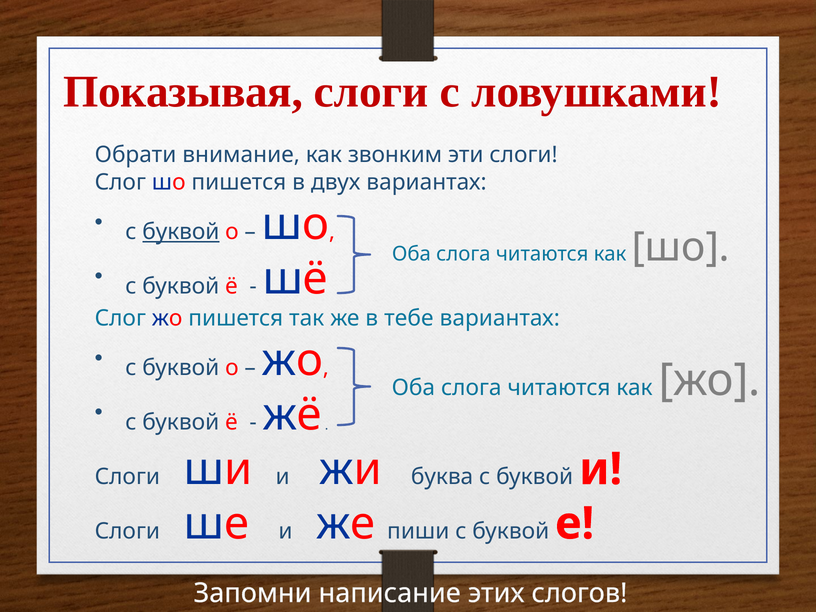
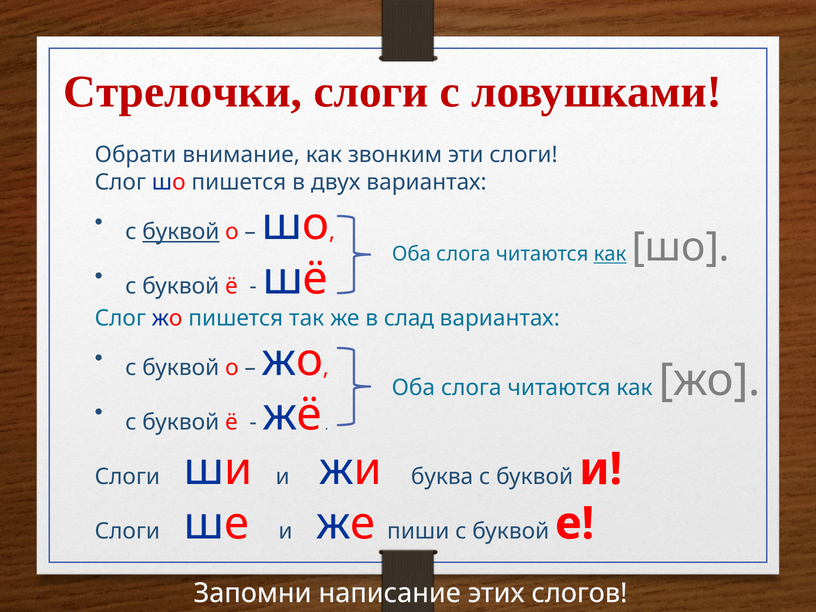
Показывая: Показывая -> Стрелочки (183, 92)
как underline: none -> present (610, 254)
тебе: тебе -> слад (409, 318)
